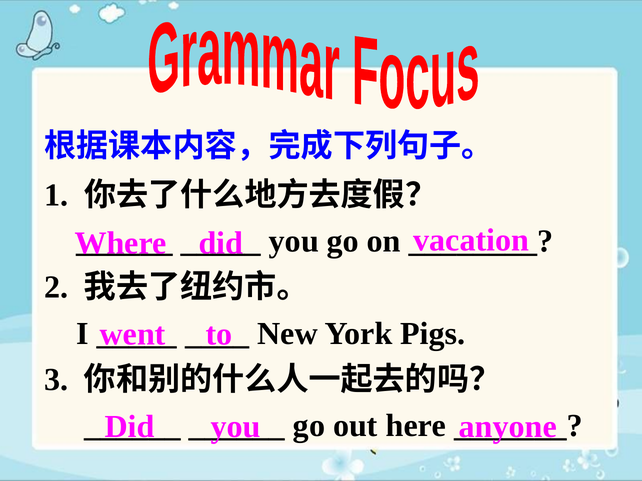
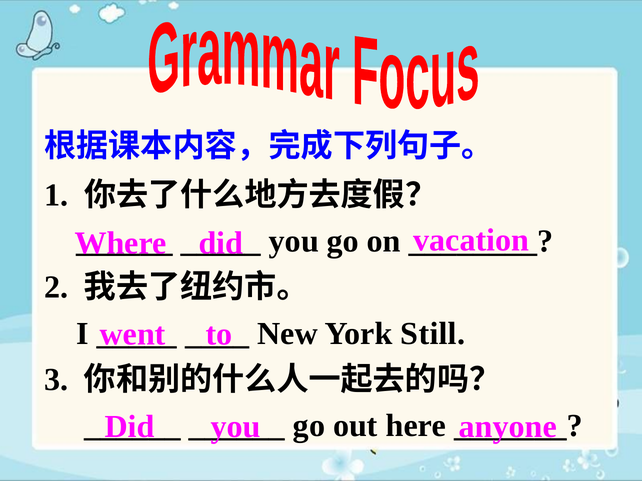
Pigs: Pigs -> Still (433, 334)
